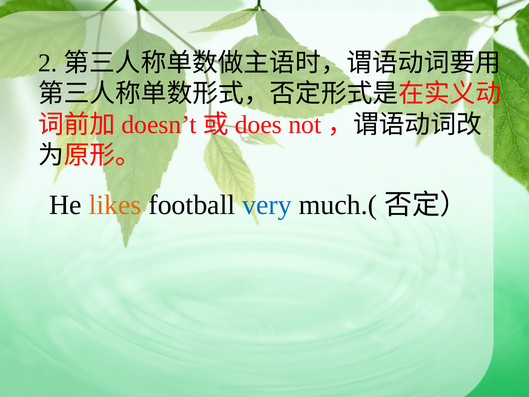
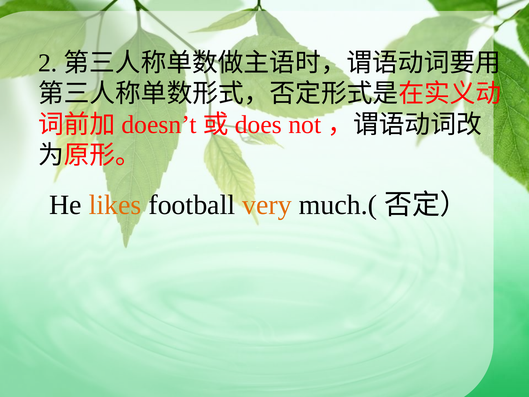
very colour: blue -> orange (267, 205)
